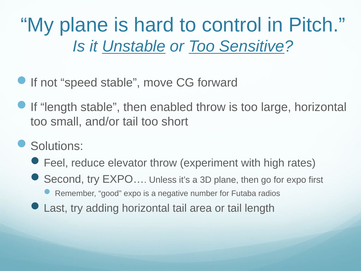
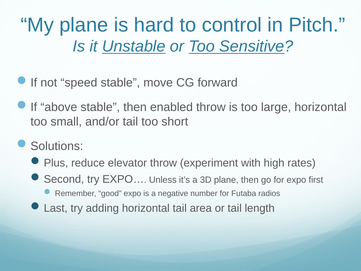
If length: length -> above (59, 107)
Feel: Feel -> Plus (56, 163)
